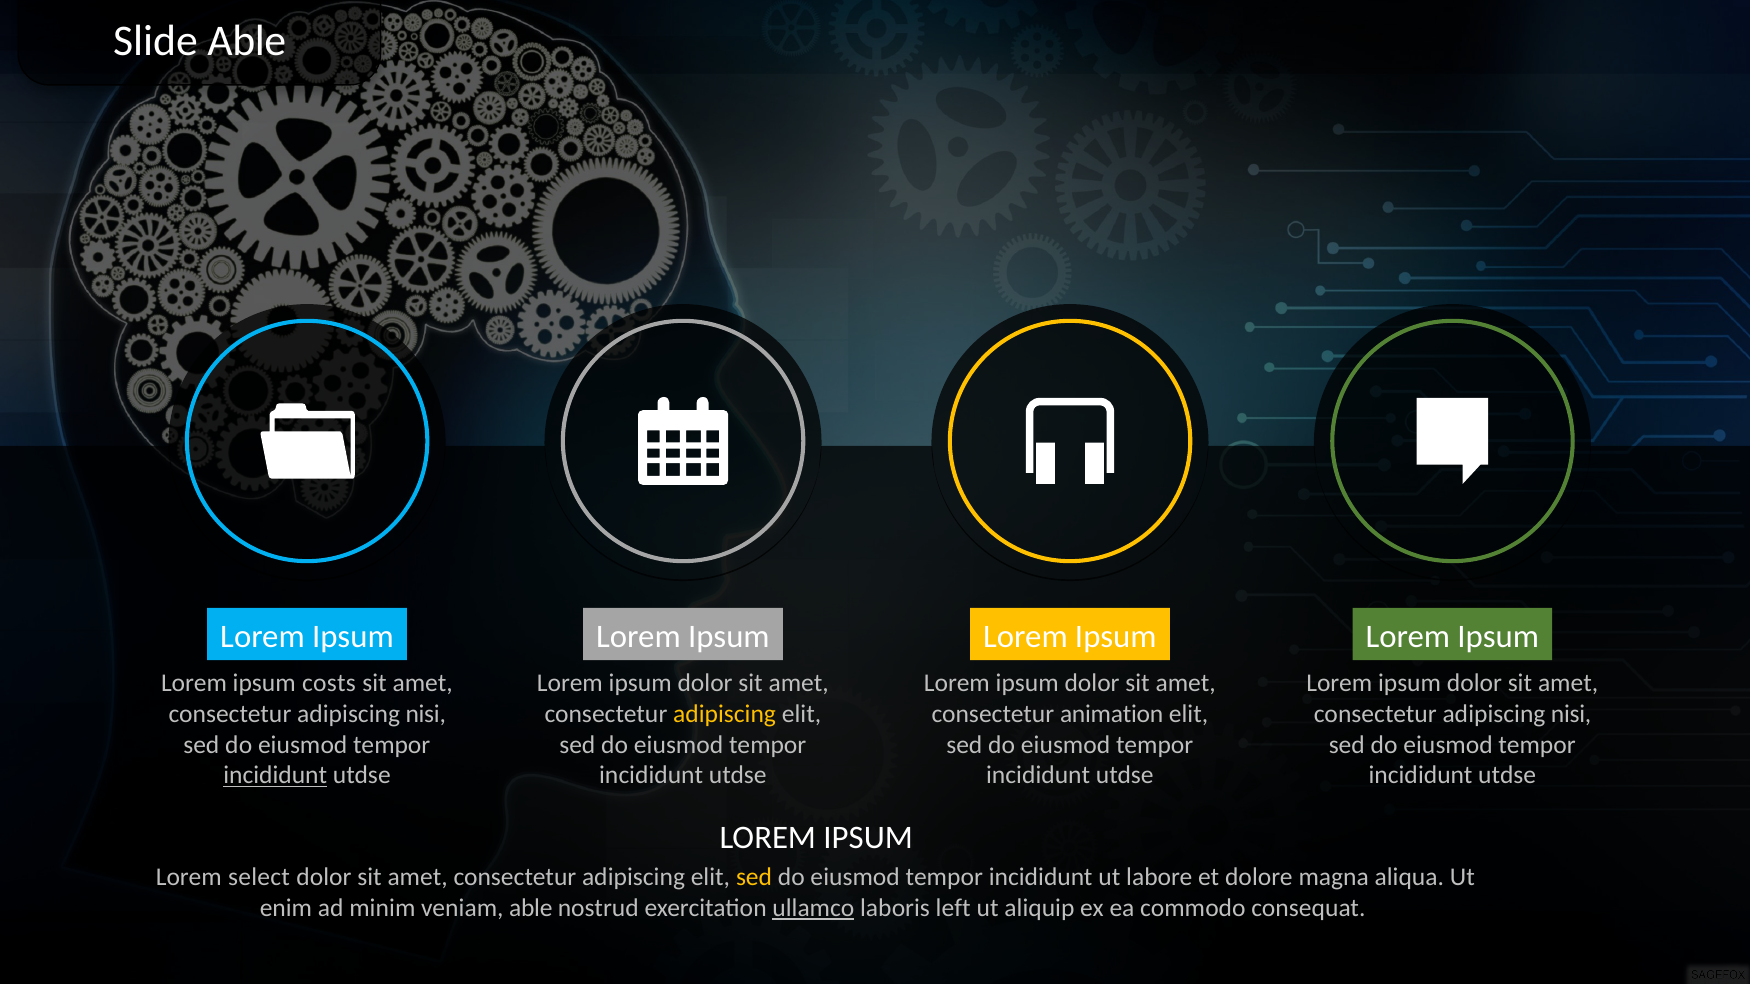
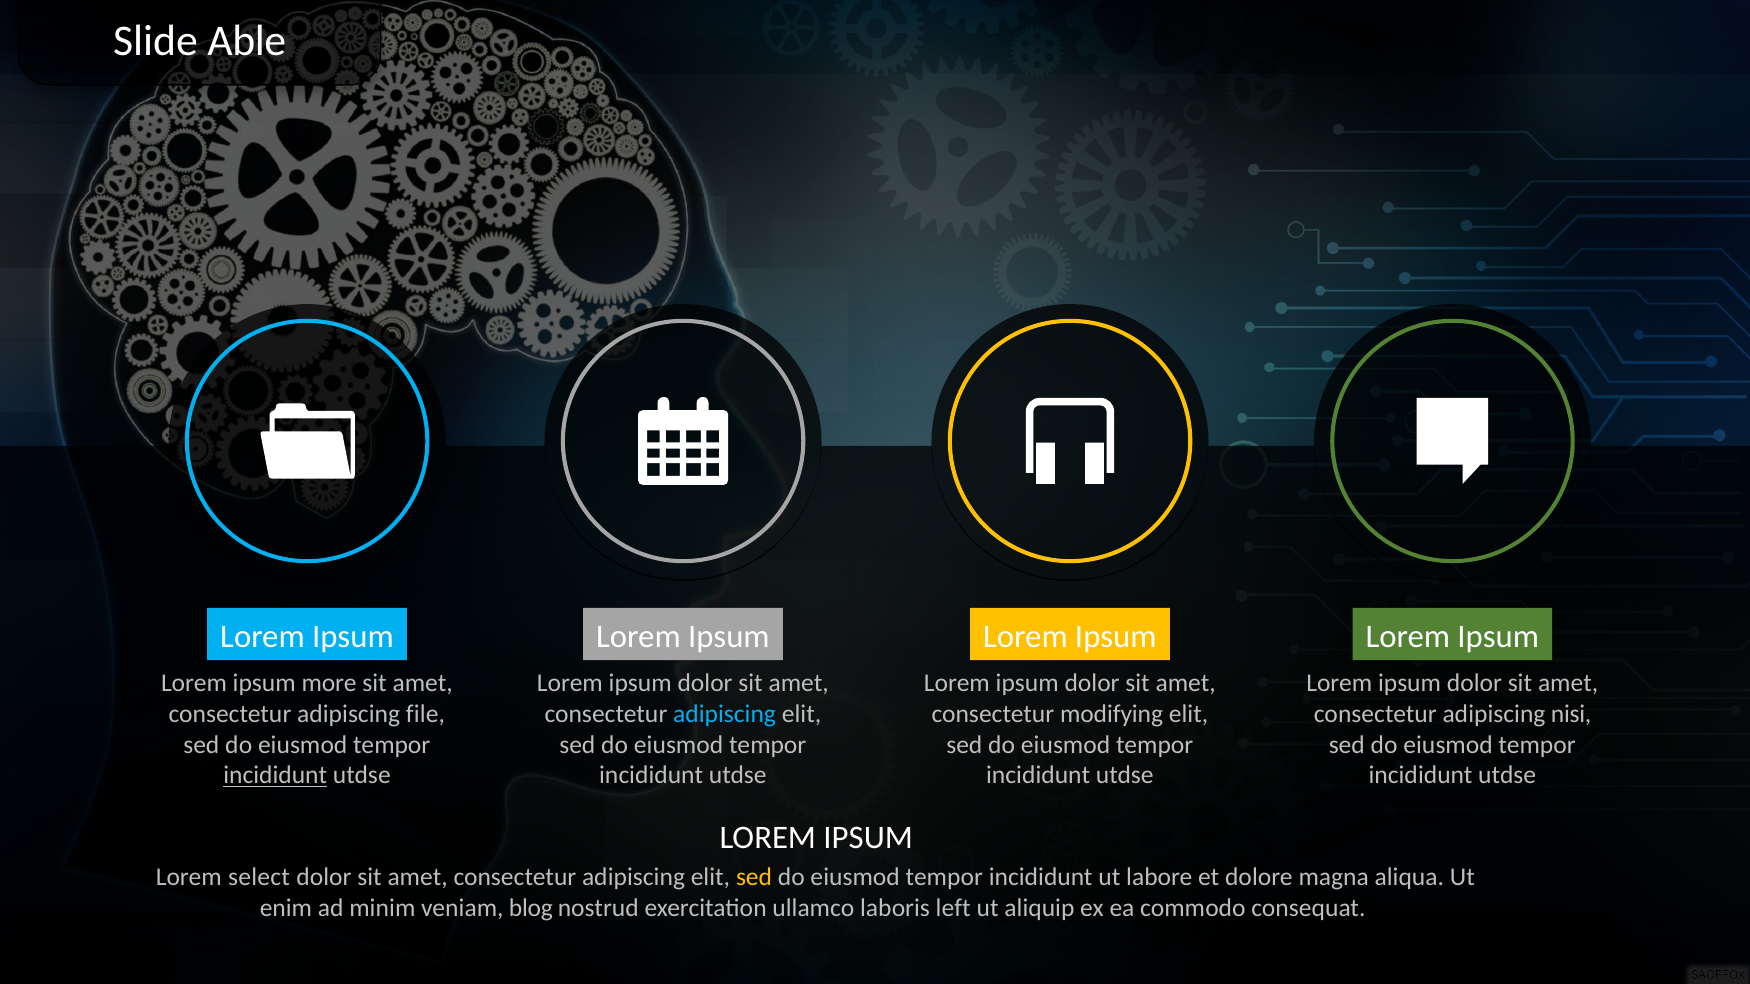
costs: costs -> more (329, 684)
nisi: nisi -> file (425, 714)
adipiscing colour: yellow -> light blue (725, 714)
animation: animation -> modifying (1112, 714)
veniam able: able -> blog (531, 908)
ullamco underline: present -> none (813, 908)
